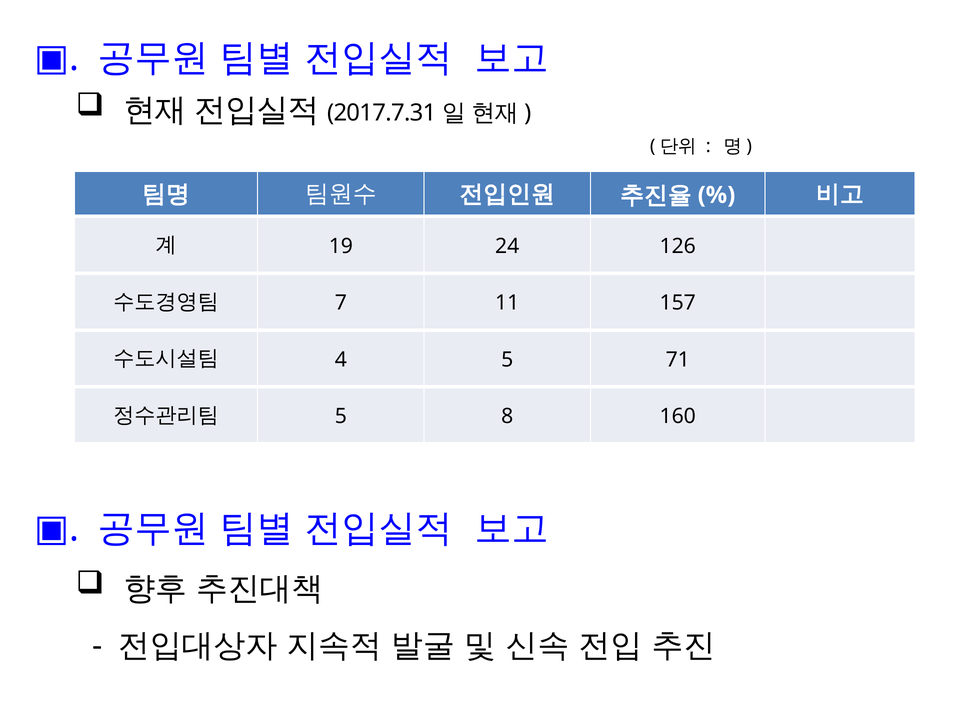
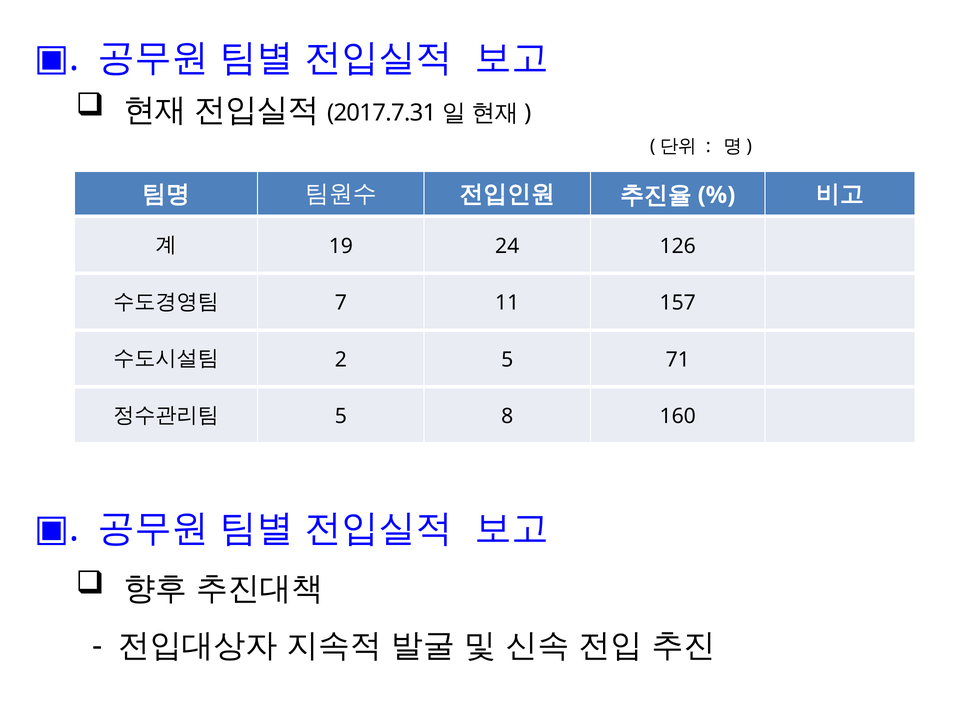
4: 4 -> 2 (341, 359)
